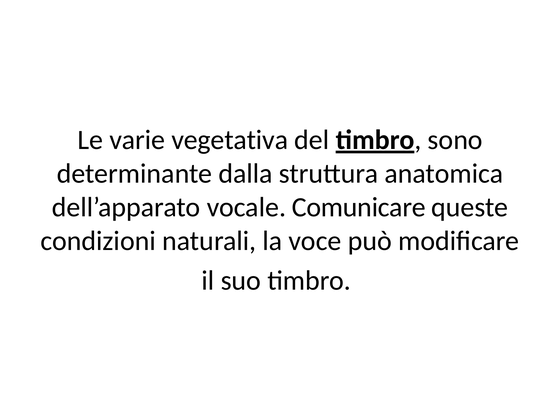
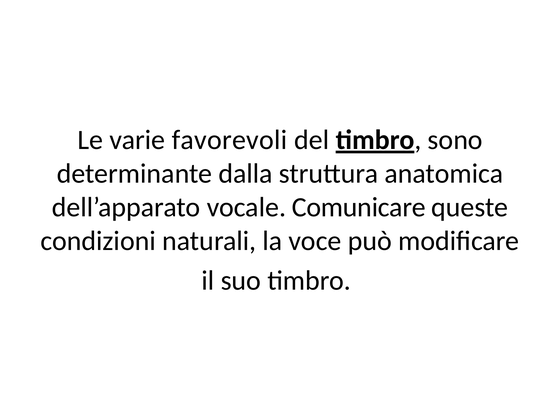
vegetativa: vegetativa -> favorevoli (230, 140)
